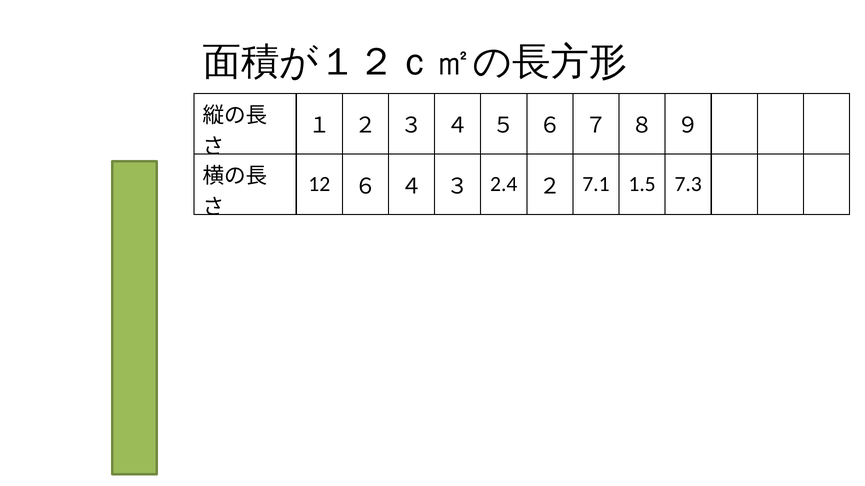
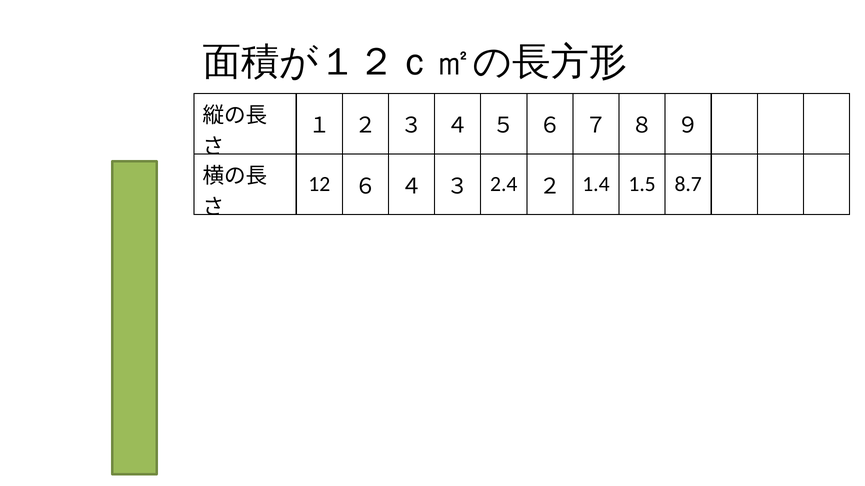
7.1: 7.1 -> 1.4 (596, 185)
7.3: 7.3 -> 8.7 (688, 185)
